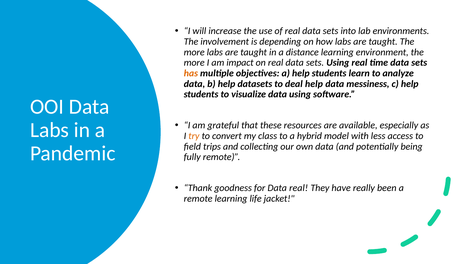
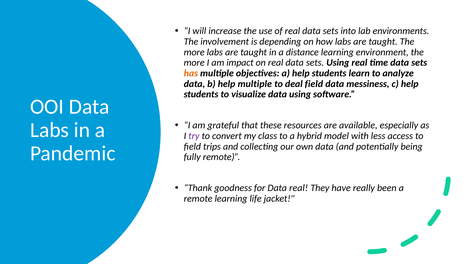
help datasets: datasets -> multiple (255, 84)
deal help: help -> field (314, 84)
try colour: orange -> purple (194, 136)
